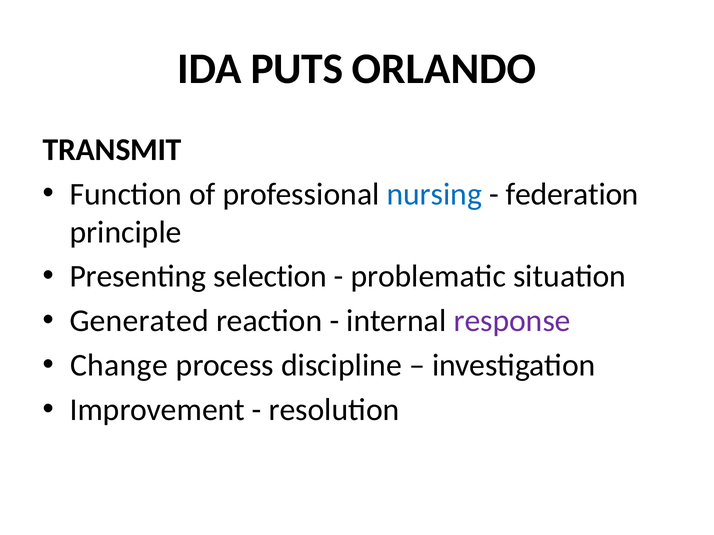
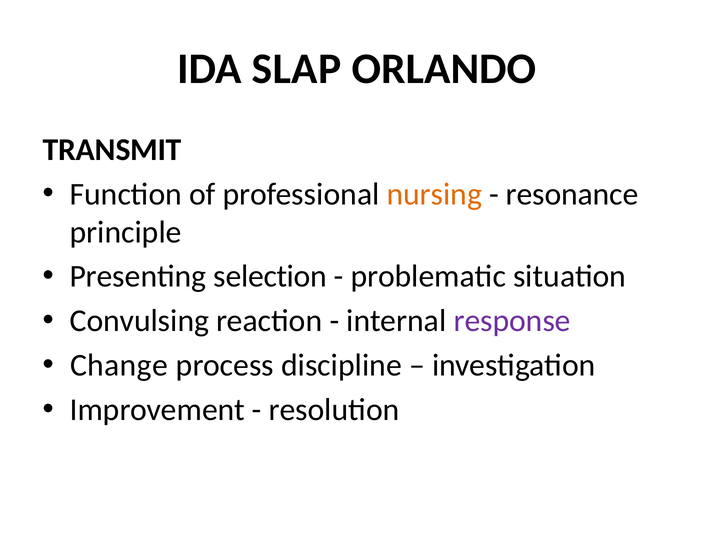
PUTS: PUTS -> SLAP (296, 69)
nursing colour: blue -> orange (434, 194)
federation: federation -> resonance (572, 194)
Generated: Generated -> Convulsing (139, 321)
